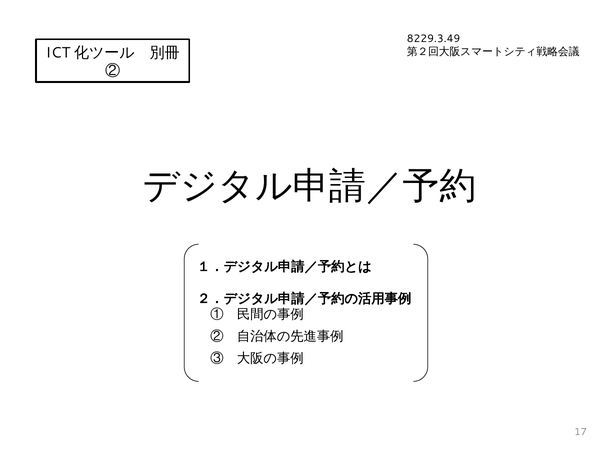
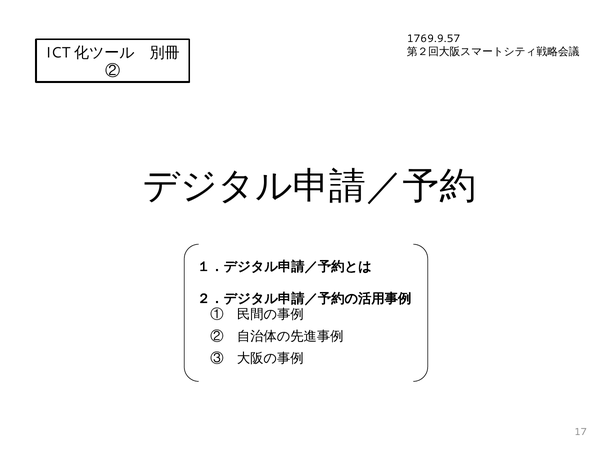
8229.3.49: 8229.3.49 -> 1769.9.57 (434, 39)
